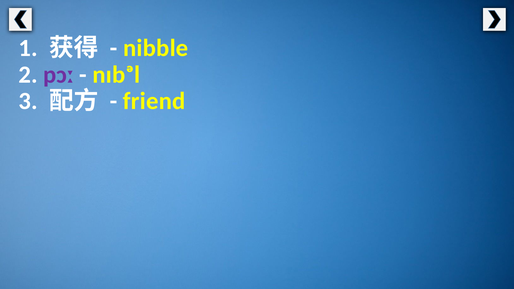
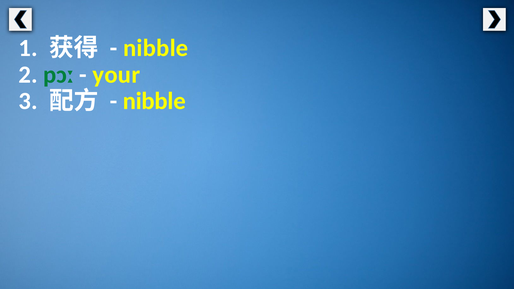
pɔː colour: purple -> green (58, 75)
nɪbᵊl: nɪbᵊl -> your (116, 75)
friend: friend -> nibble (154, 101)
